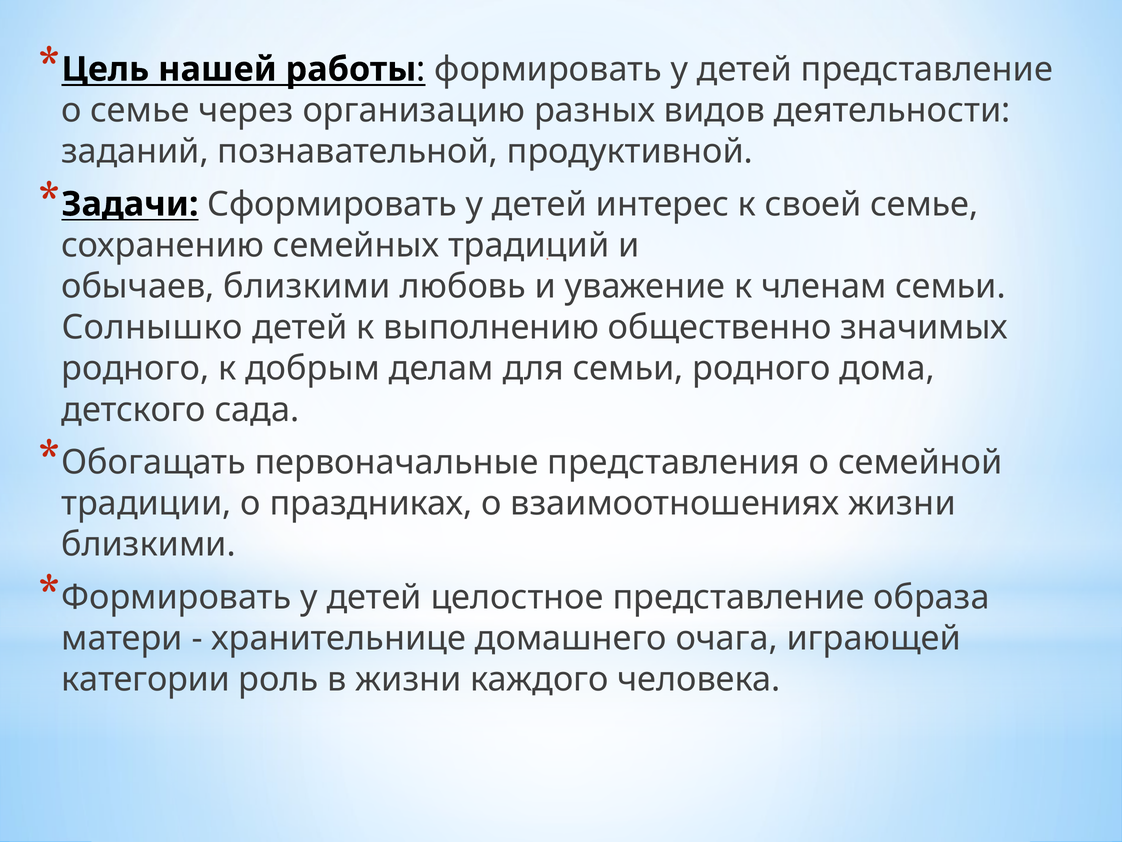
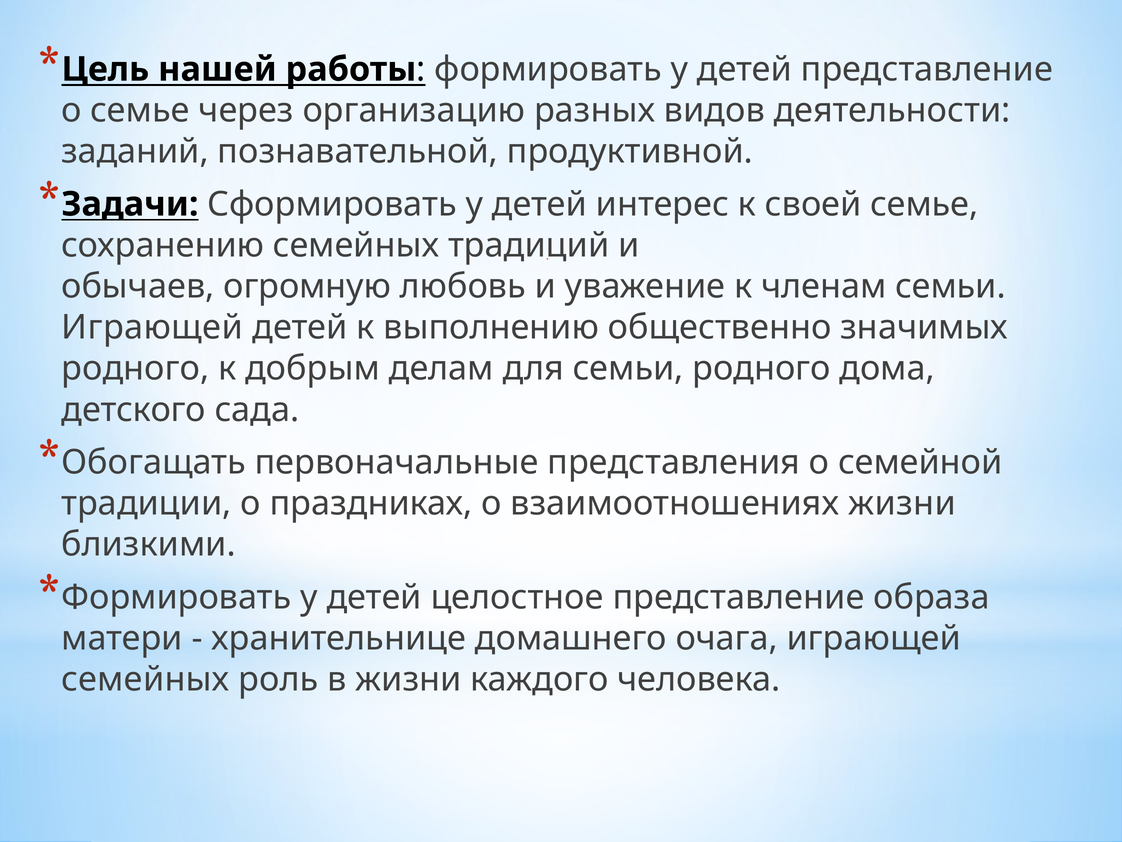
обычаев близкими: близкими -> огромную (307, 286)
Солнышко: Солнышко -> Играющей (152, 327)
категории: категории -> семейных (145, 679)
